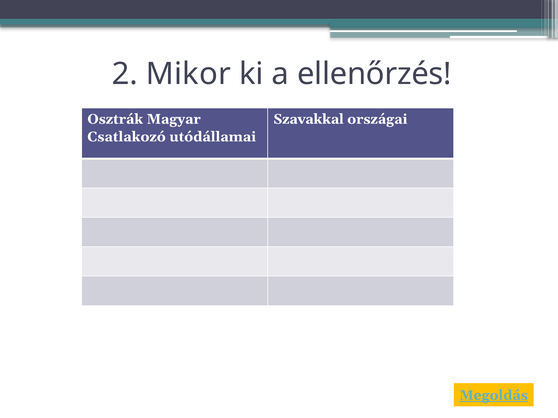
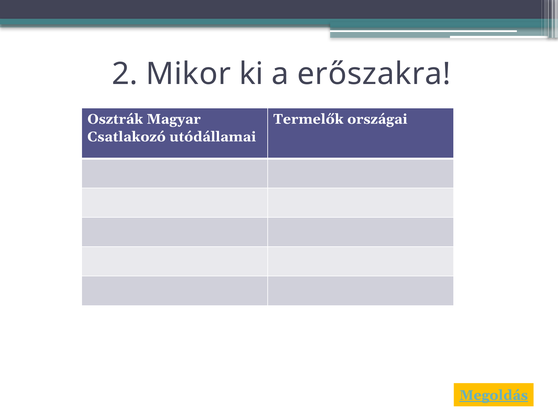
ellenőrzés: ellenőrzés -> erőszakra (374, 74)
Szavakkal: Szavakkal -> Termelők (308, 119)
